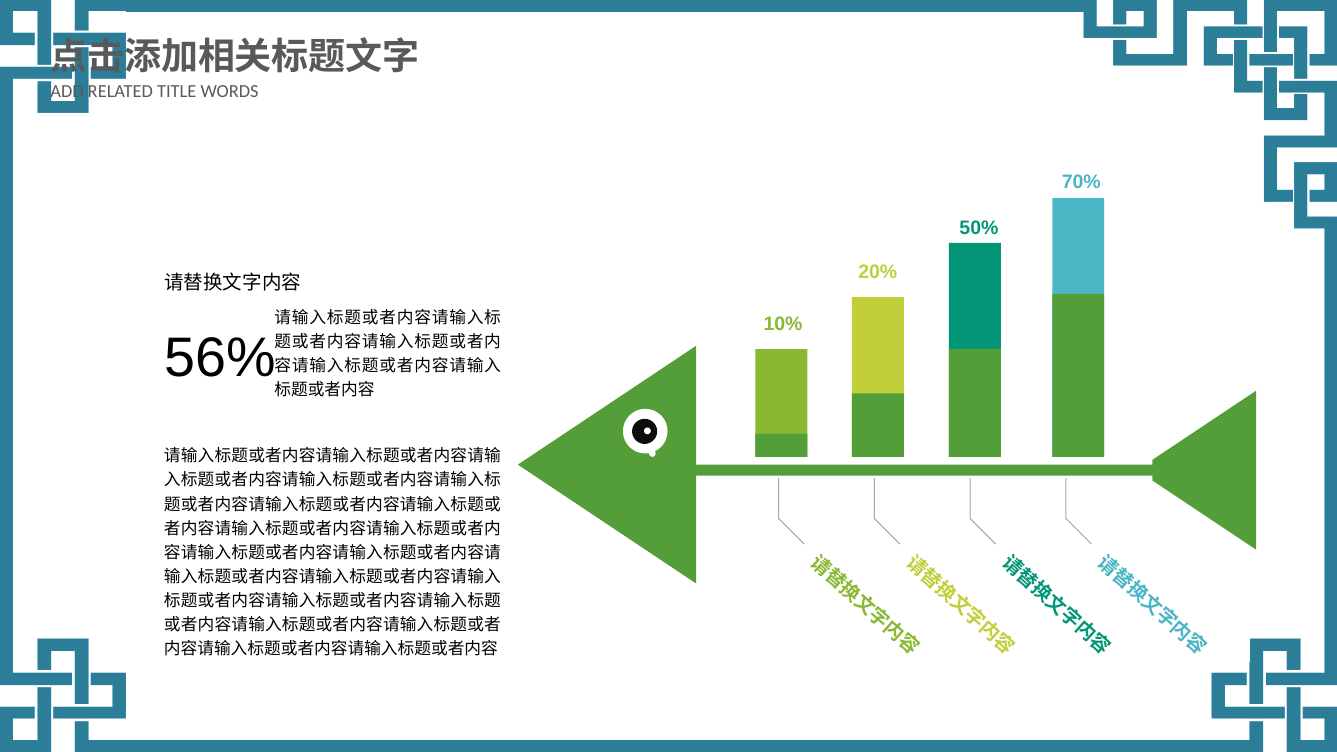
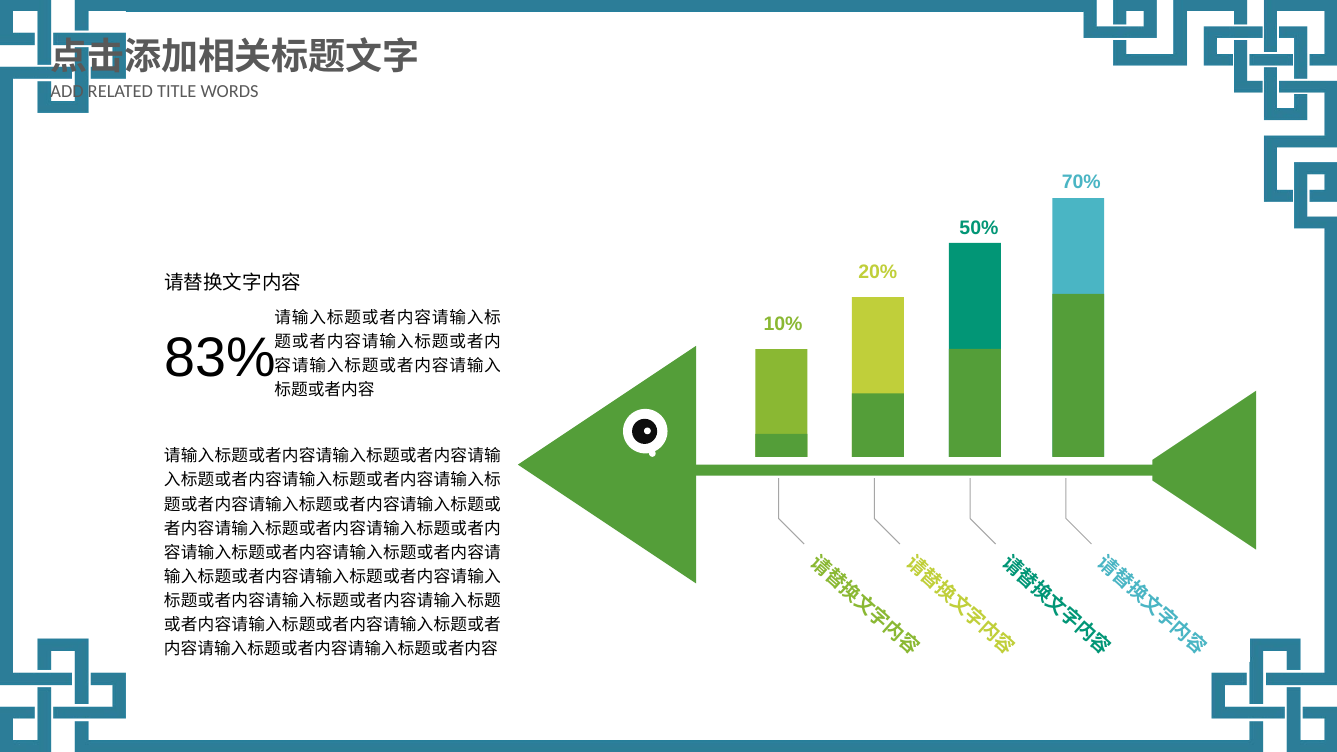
56%: 56% -> 83% (220, 359)
